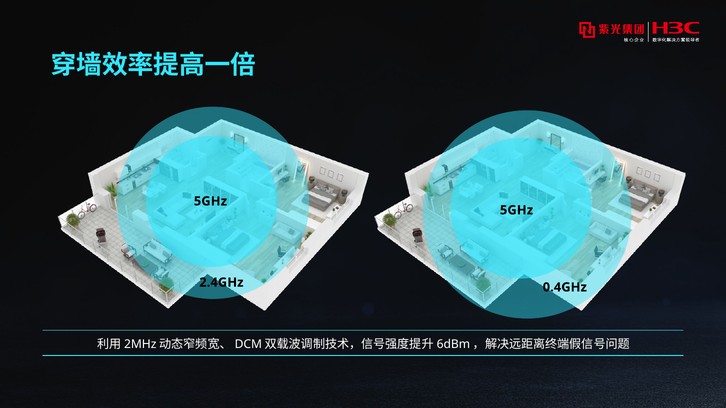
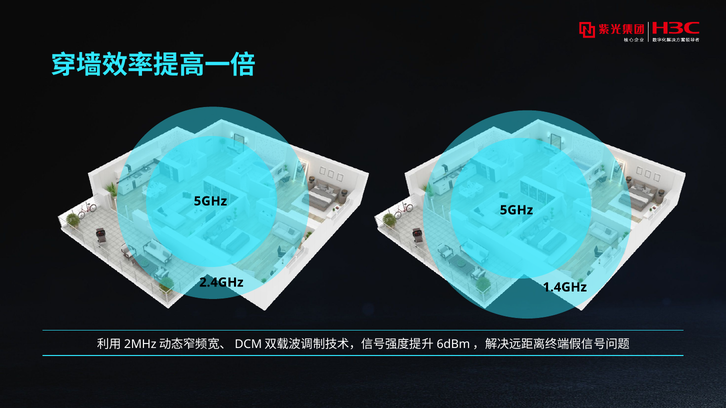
0.4GHz: 0.4GHz -> 1.4GHz (565, 287)
